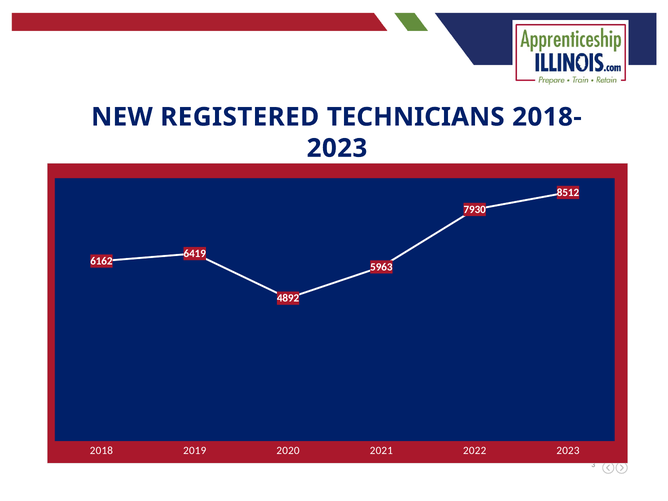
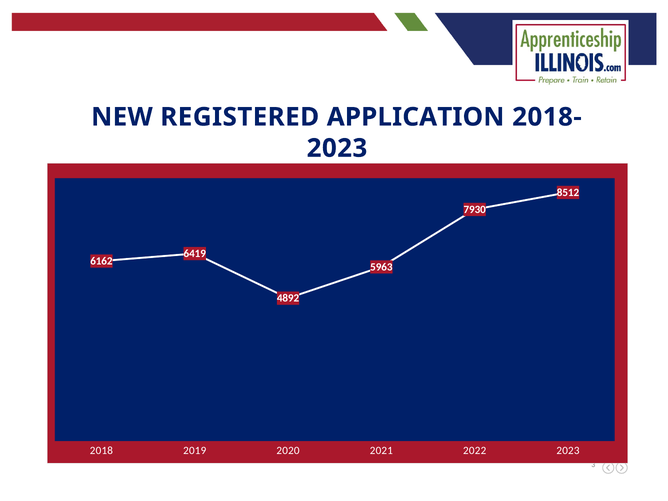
TECHNICIANS: TECHNICIANS -> APPLICATION (416, 117)
